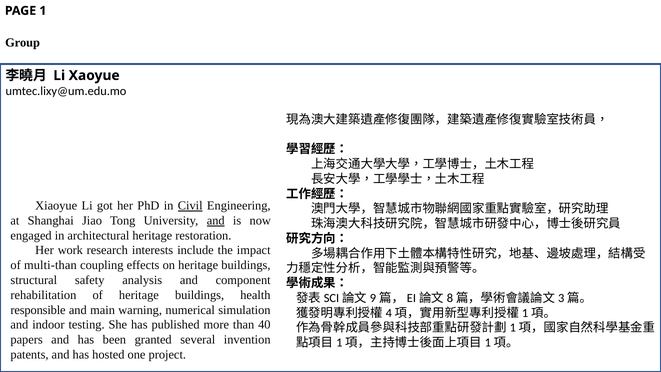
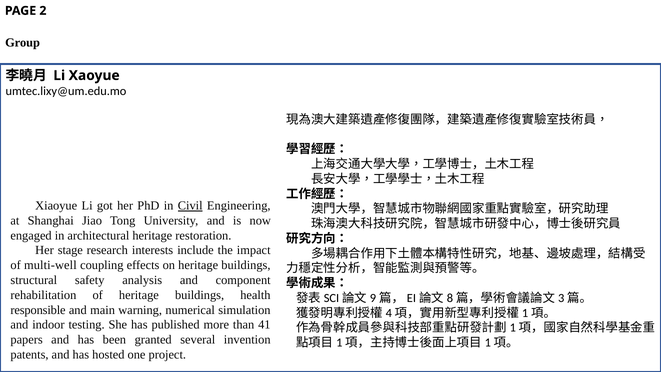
1: 1 -> 2 (43, 11)
and underline: present -> none (216, 221)
work: work -> stage (70, 250)
multi-than: multi-than -> multi-well (50, 265)
40: 40 -> 41 (264, 325)
